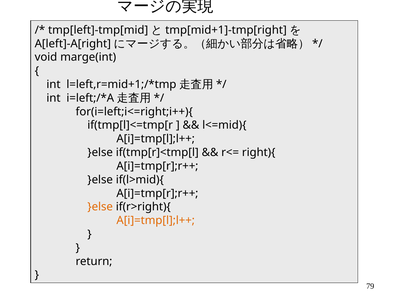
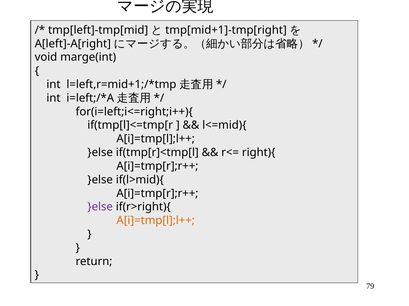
}else colour: orange -> purple (100, 207)
